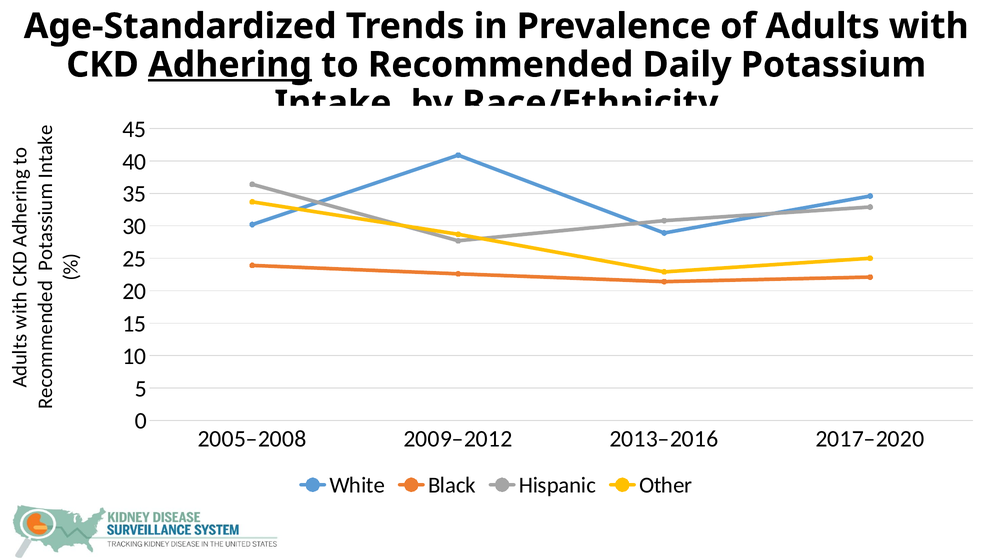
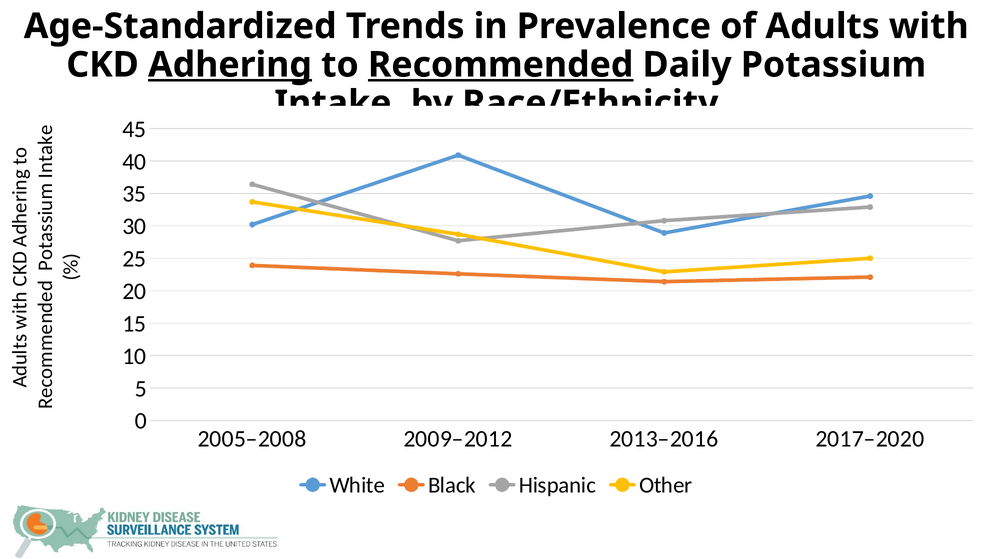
Recommended underline: none -> present (501, 65)
